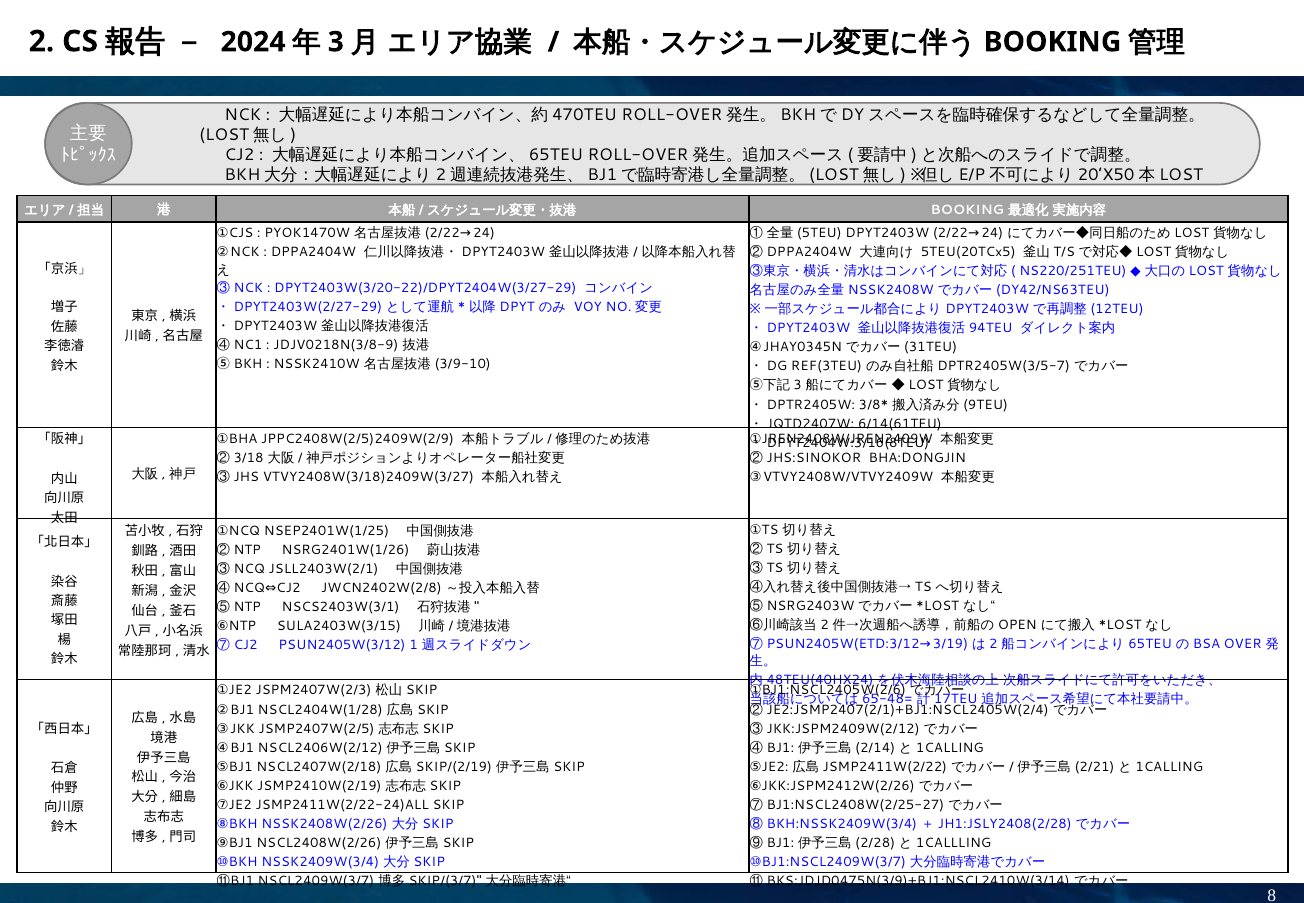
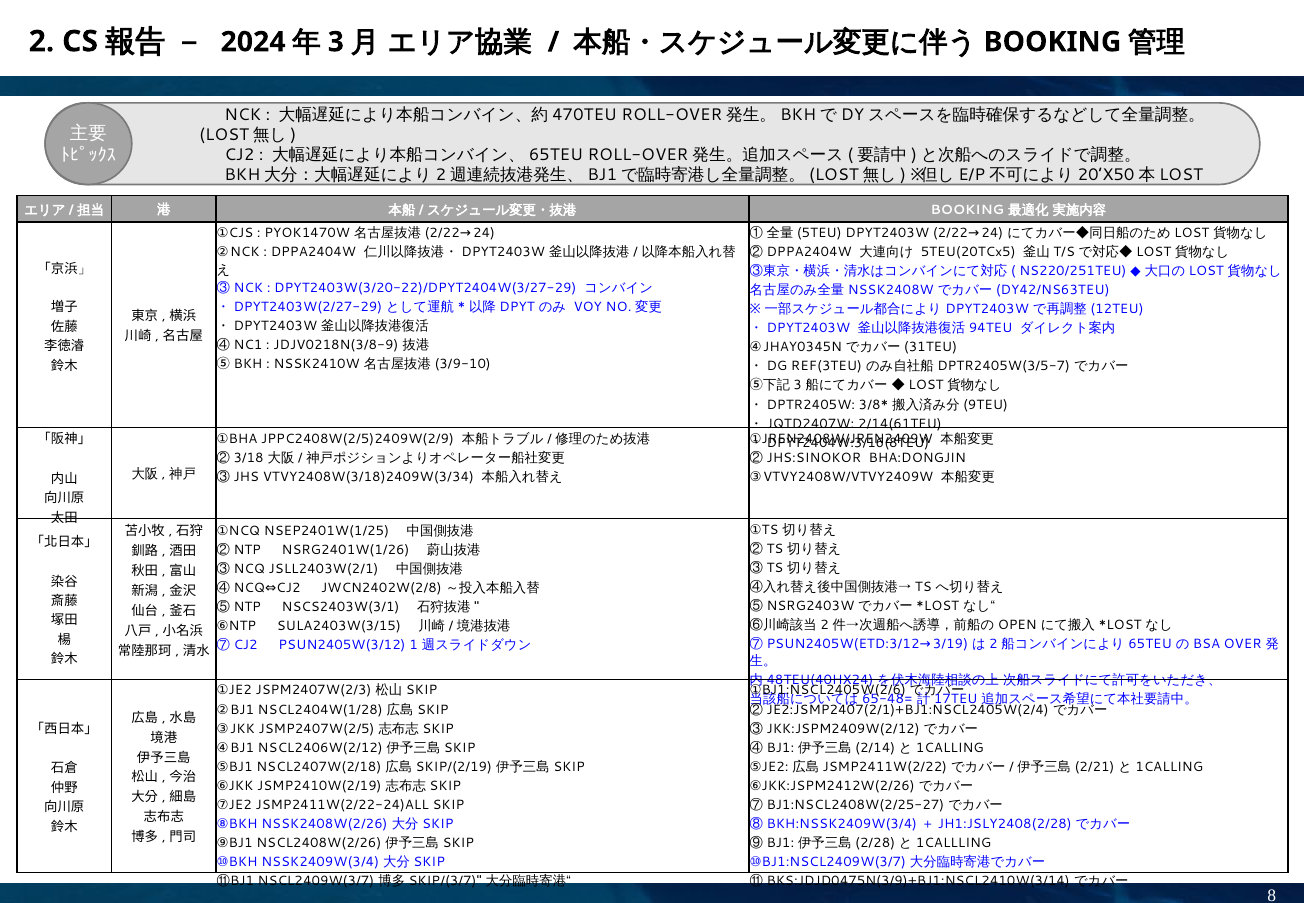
6/14(61TEU: 6/14(61TEU -> 2/14(61TEU (900, 424)
VTVY2408W(3/18)2409W(3/27: VTVY2408W(3/18)2409W(3/27 -> VTVY2408W(3/18)2409W(3/34 (368, 477)
